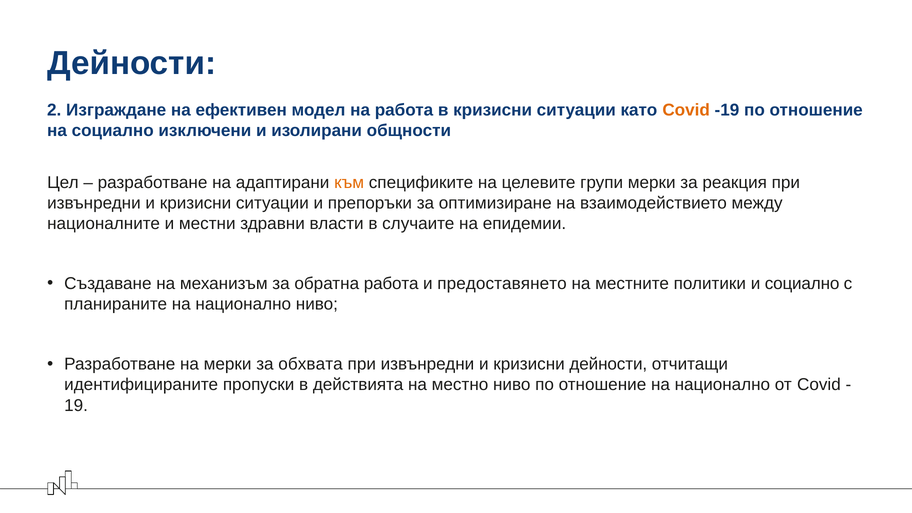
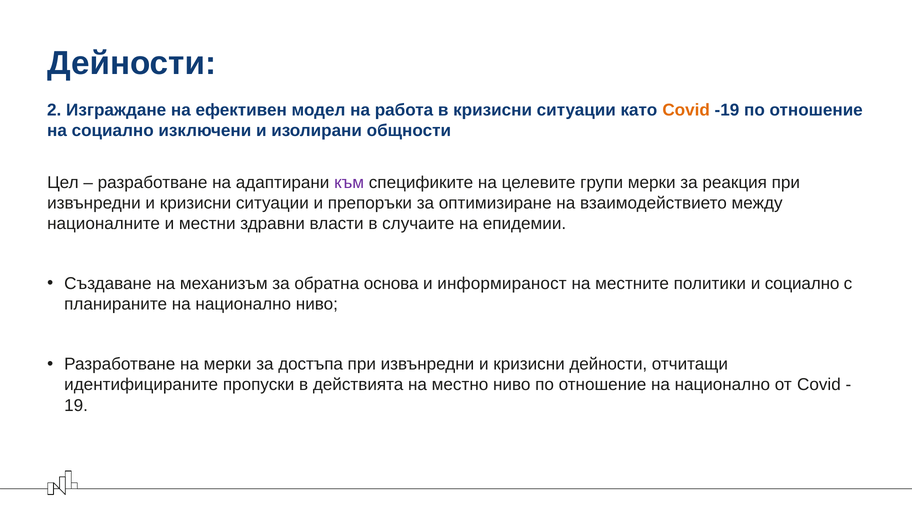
към colour: orange -> purple (349, 183)
обратна работа: работа -> основа (391, 284)
предоставянето: предоставянето -> информираност (502, 284)
обхвата: обхвата -> достъпа (311, 364)
